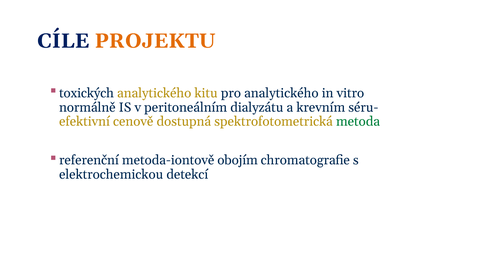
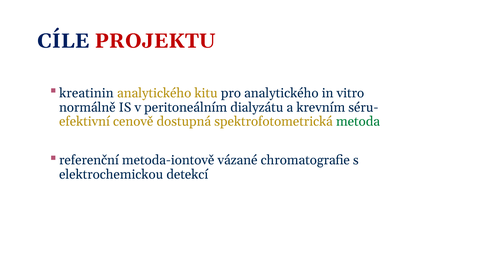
PROJEKTU colour: orange -> red (155, 41)
toxických: toxických -> kreatinin (86, 93)
obojím: obojím -> vázané (238, 161)
